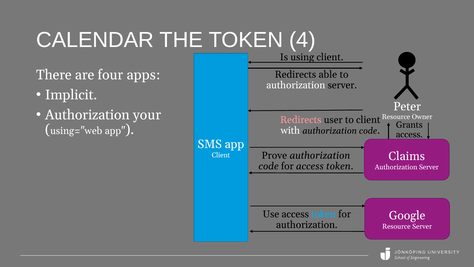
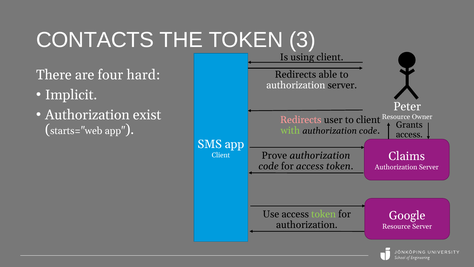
CALENDAR: CALENDAR -> CONTACTS (95, 40)
4: 4 -> 3 (302, 40)
apps: apps -> hard (143, 75)
your: your -> exist (147, 115)
using="web: using="web -> starts="web (76, 131)
with colour: white -> light green (290, 130)
token colour: light blue -> light green (324, 214)
